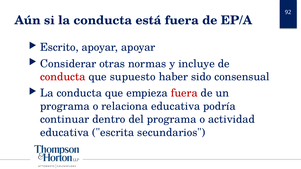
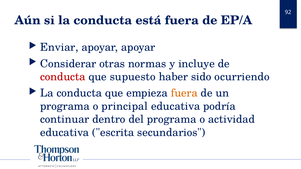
Escrito: Escrito -> Enviar (59, 47)
consensual: consensual -> ocurriendo (242, 77)
fuera colour: red -> orange (184, 93)
relaciona: relaciona -> principal (125, 106)
